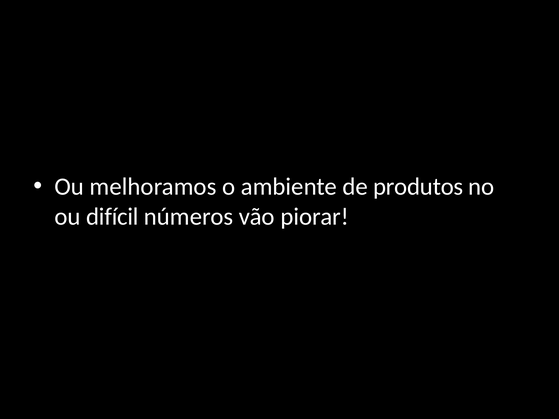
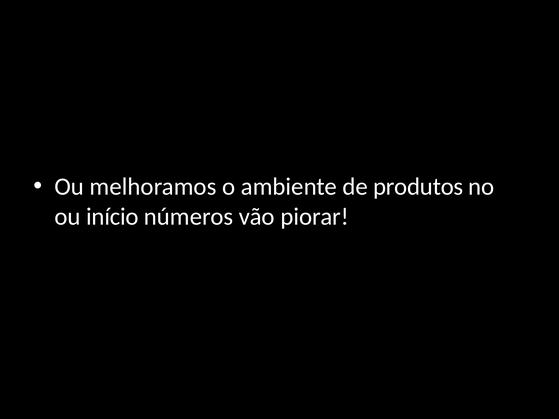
difícil: difícil -> início (112, 217)
